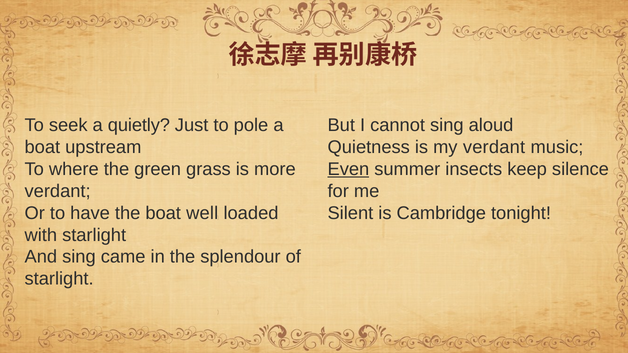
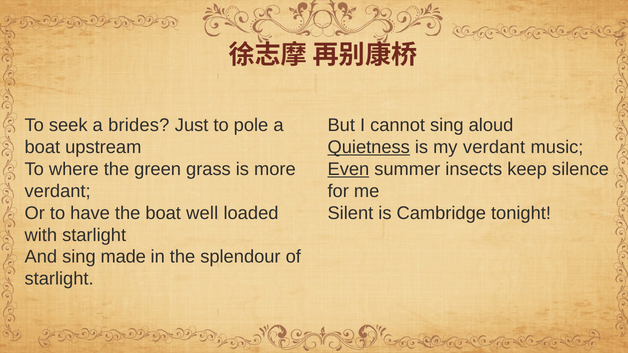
quietly: quietly -> brides (139, 125)
Quietness underline: none -> present (369, 147)
came: came -> made (123, 257)
